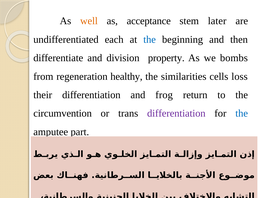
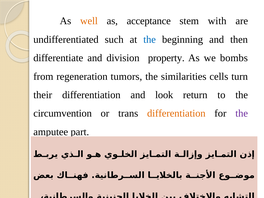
later: later -> with (217, 21)
each: each -> such (114, 39)
healthy: healthy -> tumors (126, 76)
loss: loss -> turn (240, 76)
frog: frog -> look (164, 95)
differentiation colour: purple -> orange (176, 113)
the colour: blue -> purple (242, 113)
